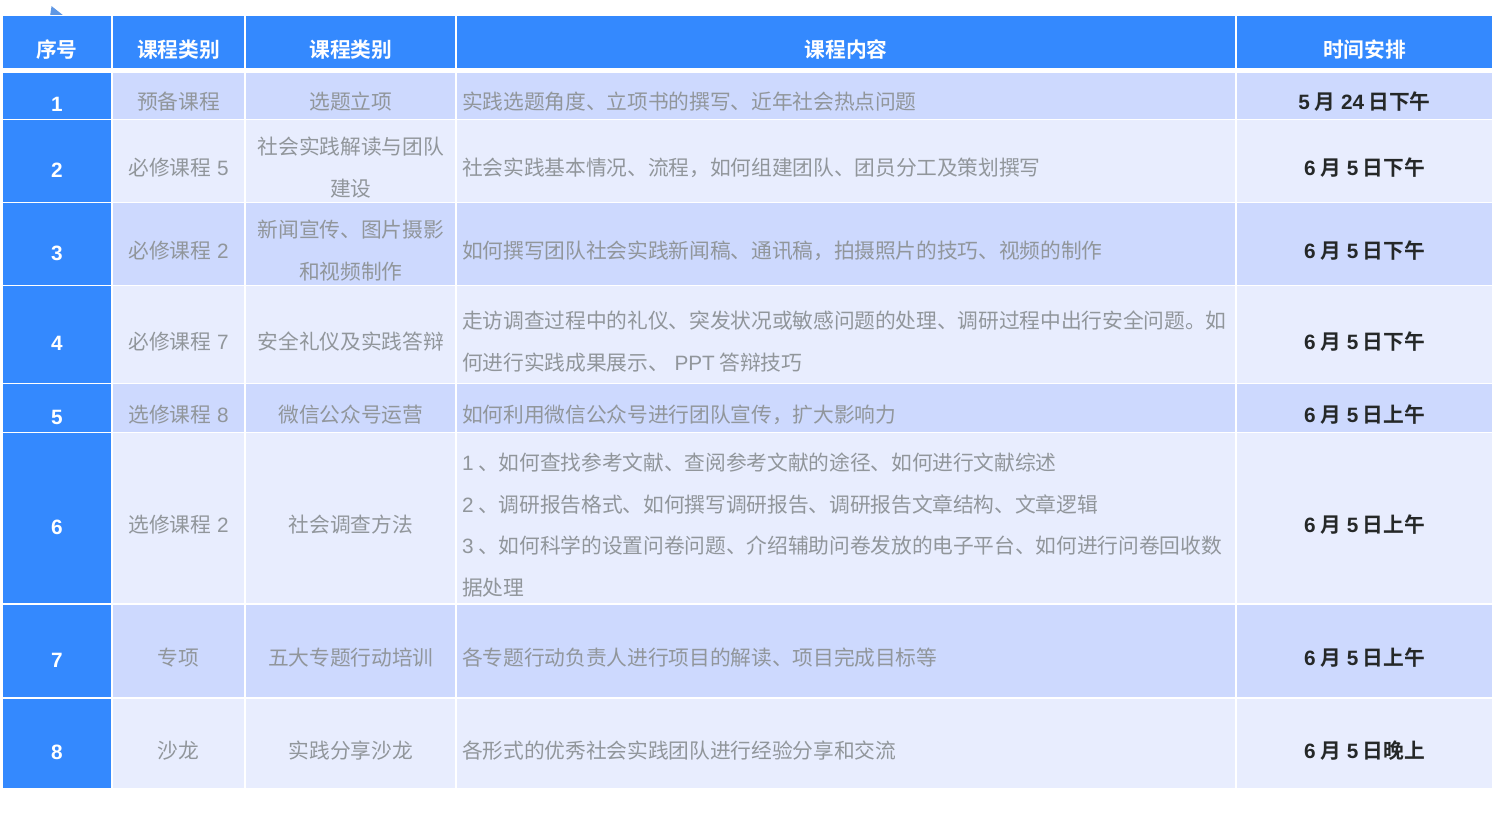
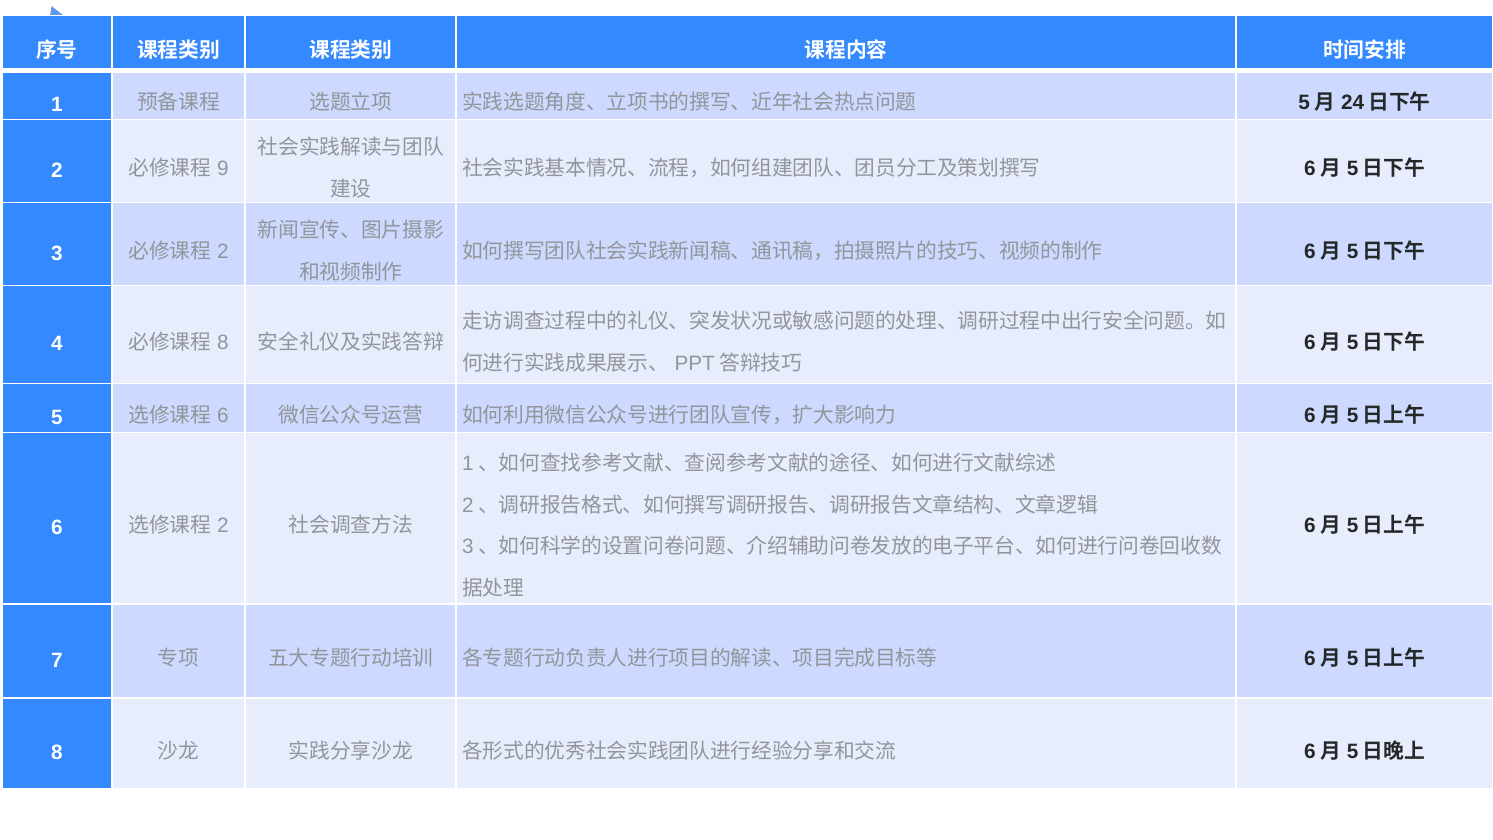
5: 5 -> 9 (223, 169)
7: 7 -> 8 (223, 342)
8: 8 -> 6 (223, 416)
